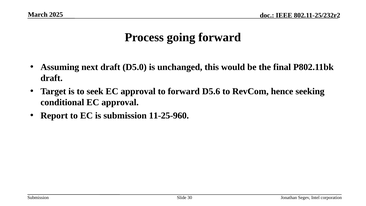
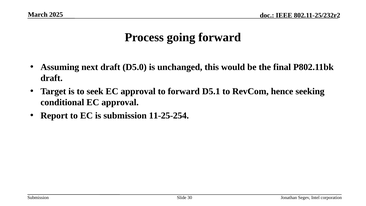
D5.6: D5.6 -> D5.1 (211, 91)
11-25-960: 11-25-960 -> 11-25-254 (169, 115)
